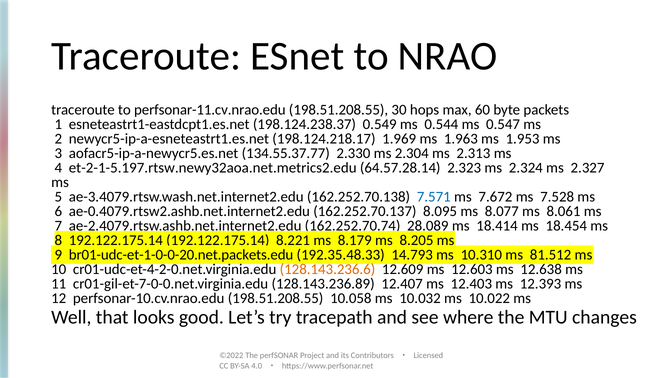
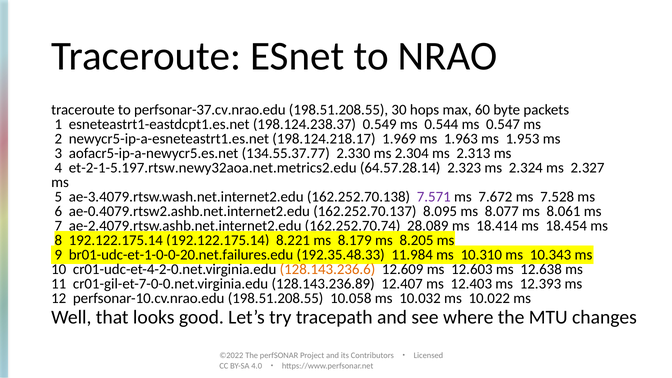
perfsonar-11.cv.nrao.edu: perfsonar-11.cv.nrao.edu -> perfsonar-37.cv.nrao.edu (210, 110)
7.571 colour: blue -> purple (434, 197)
br01-udc-et-1-0-0-20.net.packets.edu: br01-udc-et-1-0-0-20.net.packets.edu -> br01-udc-et-1-0-0-20.net.failures.edu (181, 255)
14.793: 14.793 -> 11.984 (412, 255)
81.512: 81.512 -> 10.343 (551, 255)
